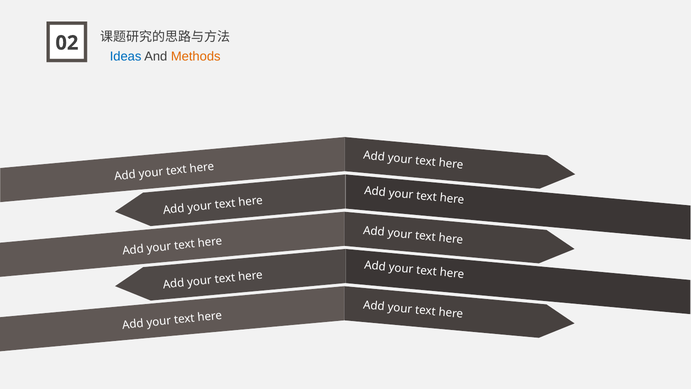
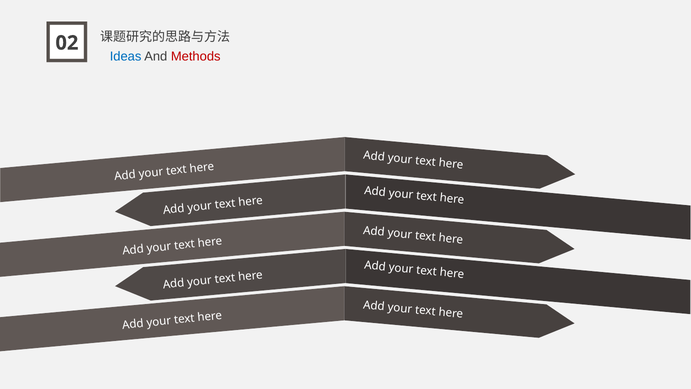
Methods colour: orange -> red (196, 56)
